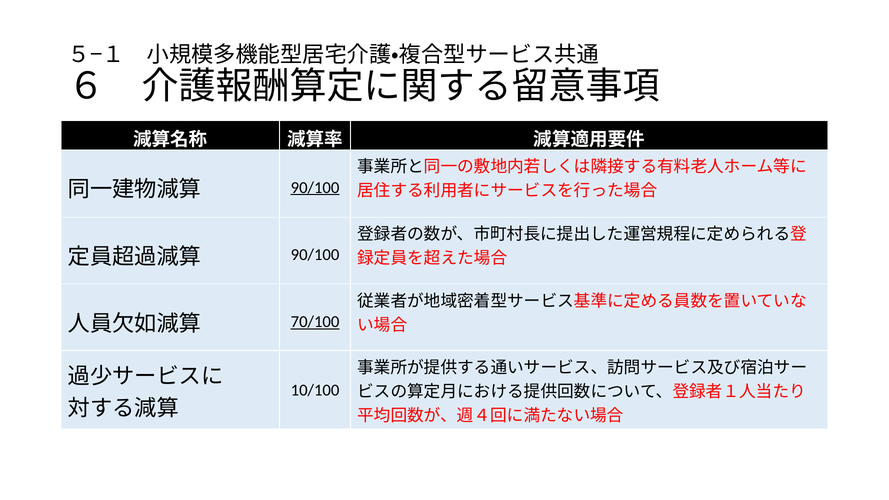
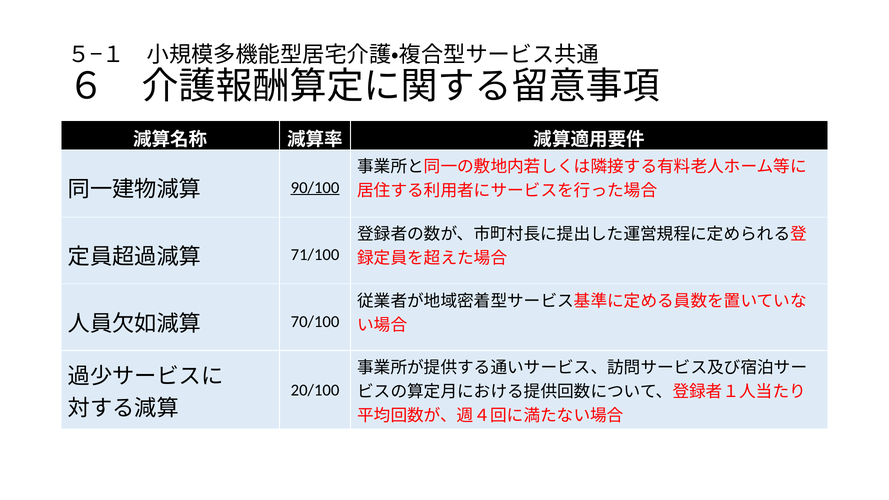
90/100: 90/100 -> 71/100 (315, 255)
70/100 underline: present -> none (315, 322)
10/100: 10/100 -> 20/100 (315, 390)
